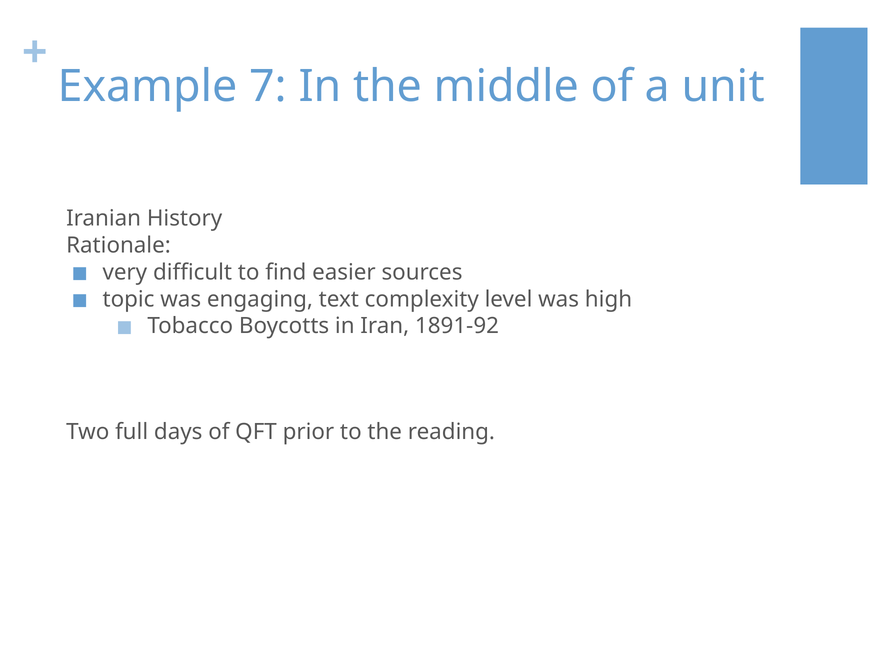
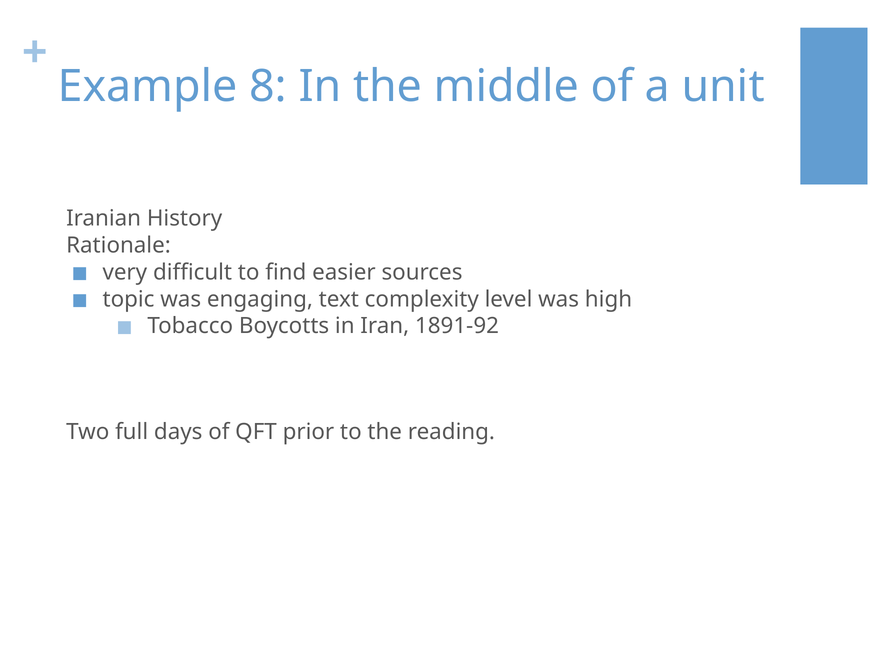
7: 7 -> 8 (268, 86)
